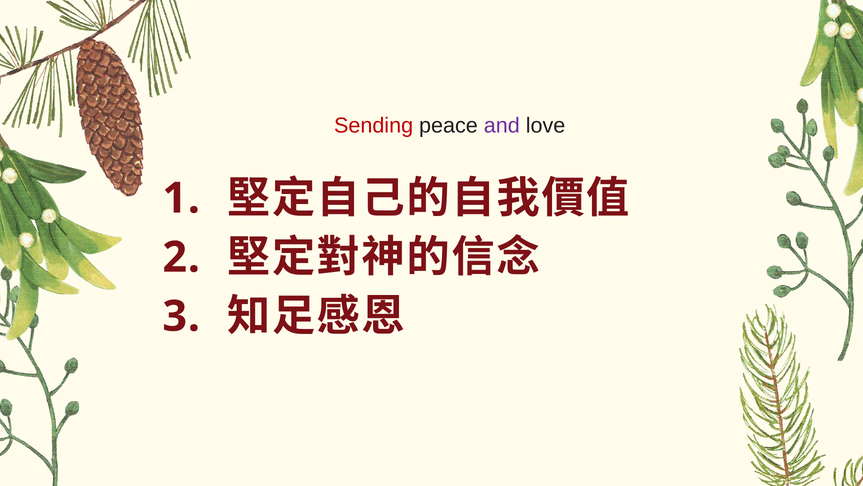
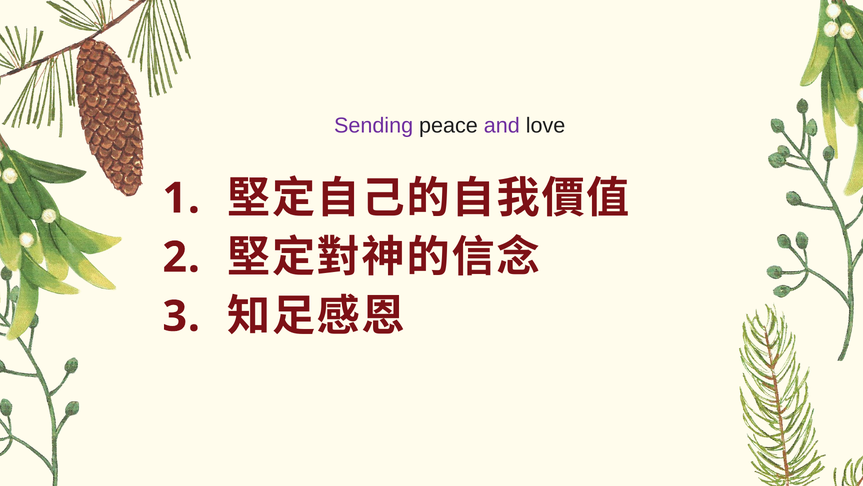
Sending colour: red -> purple (374, 126)
